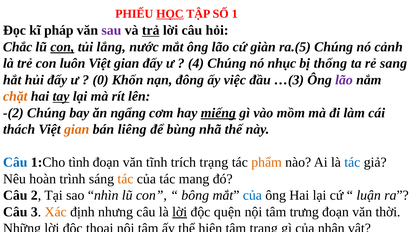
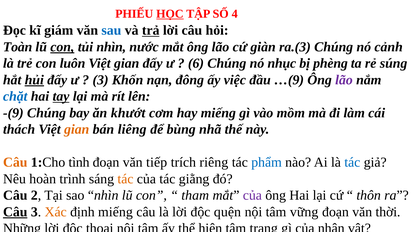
1: 1 -> 4 (235, 14)
pháp: pháp -> giám (59, 30)
sau colour: purple -> blue (111, 30)
Chắc: Chắc -> Toàn (18, 47)
tủi lắng: lắng -> nhìn (111, 47)
ra.(5: ra.(5 -> ra.(3 (295, 47)
4: 4 -> 6 (196, 63)
thống: thống -> phèng (331, 63)
sang: sang -> súng (394, 63)
hủi underline: none -> present (34, 80)
0: 0 -> 3 (101, 80)
…(3: …(3 -> …(9 (289, 80)
chặt colour: orange -> blue (15, 96)
-(2: -(2 -> -(9 (13, 113)
ngẩng: ngẩng -> khướt (128, 113)
miếng underline: present -> none (218, 113)
Câu colour: blue -> orange (15, 162)
tĩnh: tĩnh -> tiếp (157, 162)
trích trạng: trạng -> riêng (214, 162)
phẩm colour: orange -> blue (267, 162)
mang: mang -> giằng (194, 179)
bông: bông -> tham (195, 195)
của colour: blue -> purple (252, 195)
luận: luận -> thôn (369, 195)
Câu underline: none -> present (15, 212)
định nhưng: nhưng -> miếng (115, 212)
lời underline: present -> none (180, 212)
trưng: trưng -> vững (304, 212)
